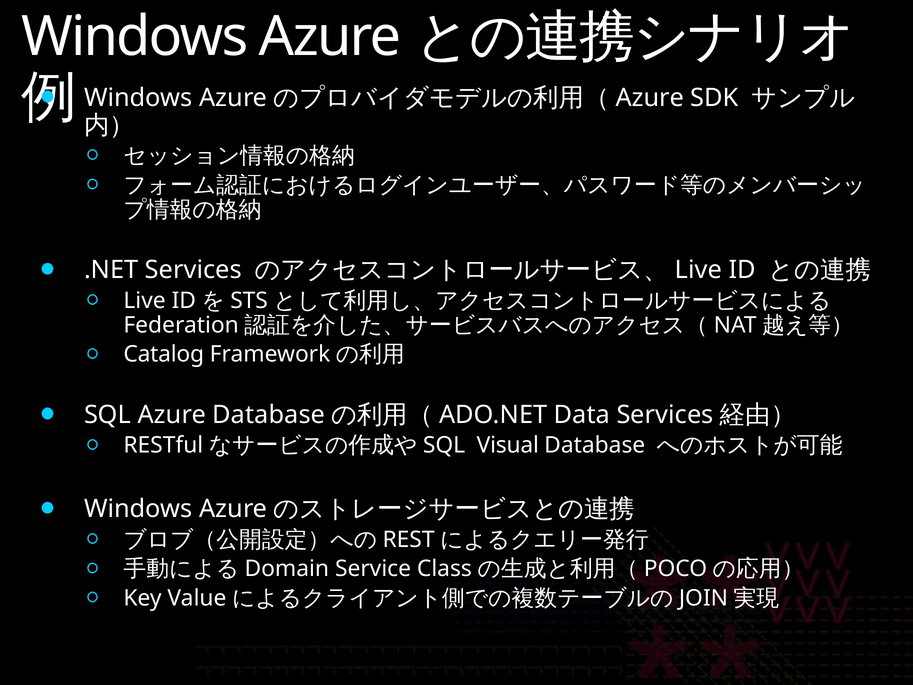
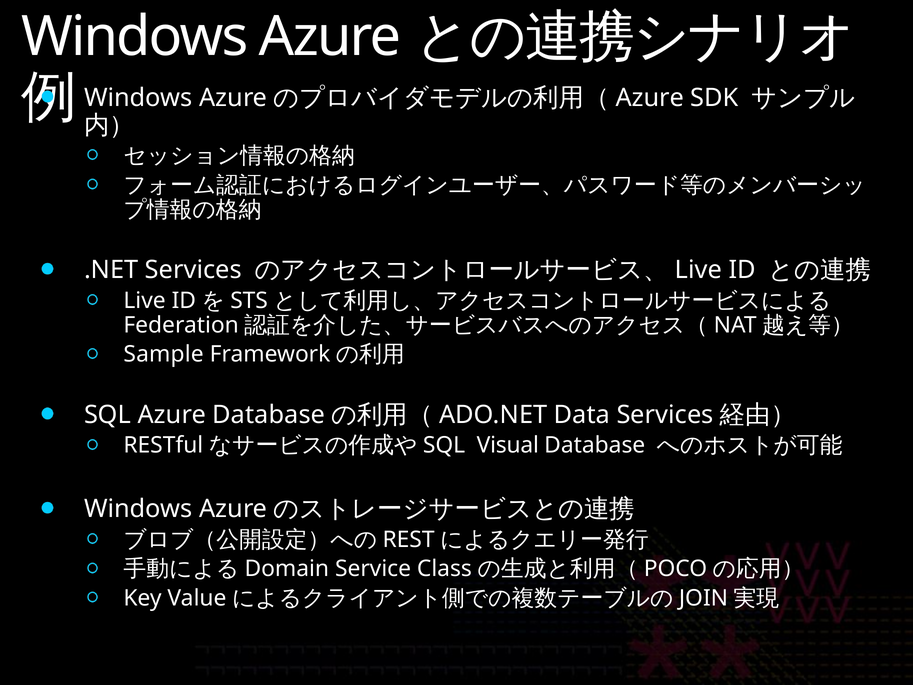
Catalog: Catalog -> Sample (164, 354)
